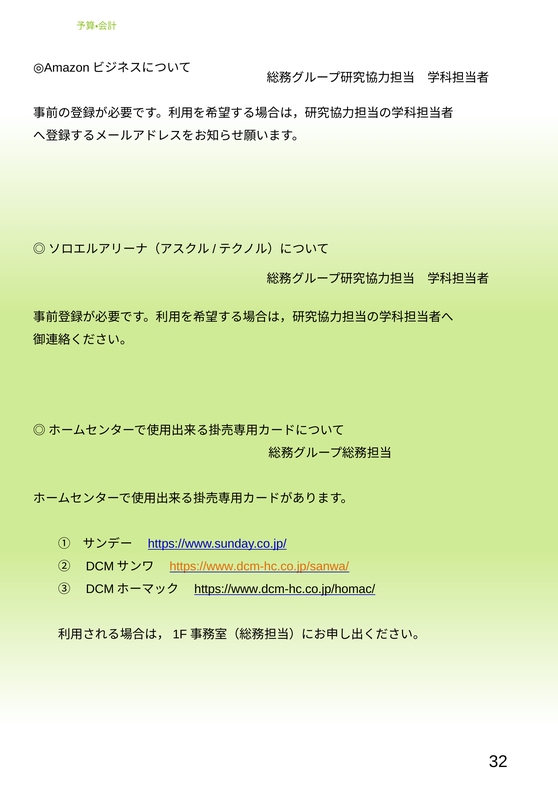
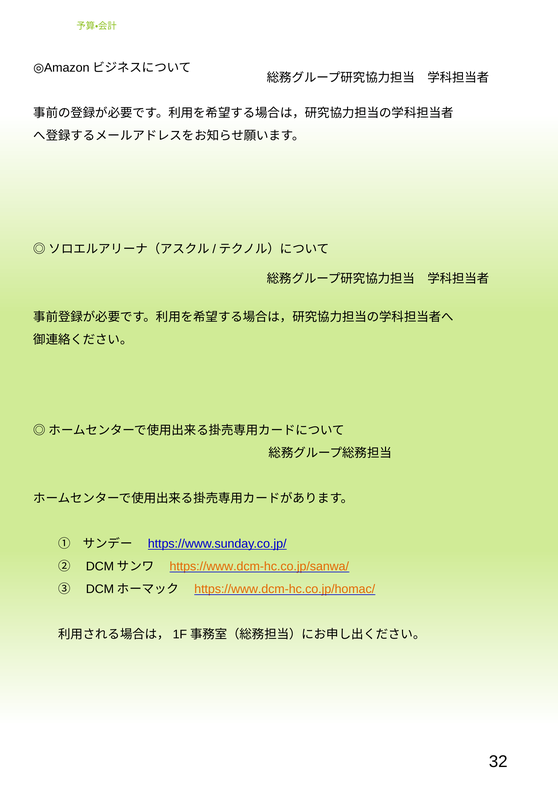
https://www.dcm-hc.co.jp/homac/ colour: black -> orange (285, 588)
